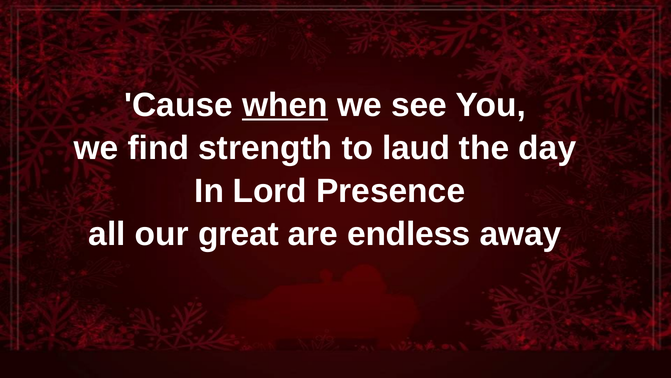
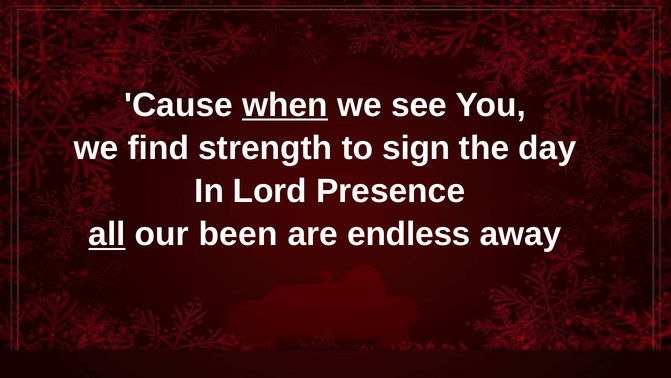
laud: laud -> sign (416, 148)
all underline: none -> present (107, 234)
great: great -> been (238, 234)
